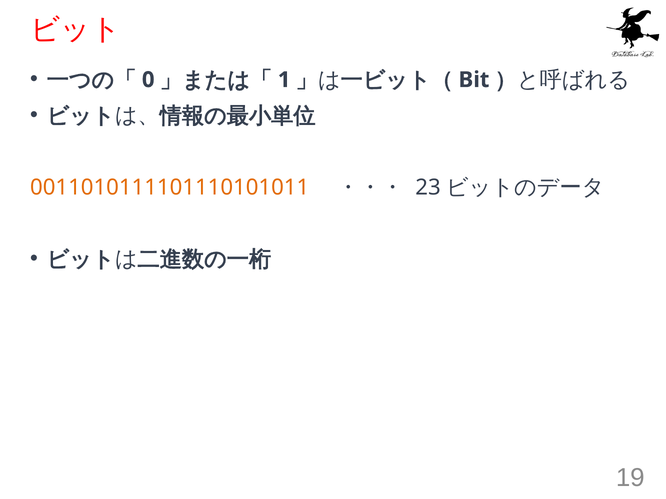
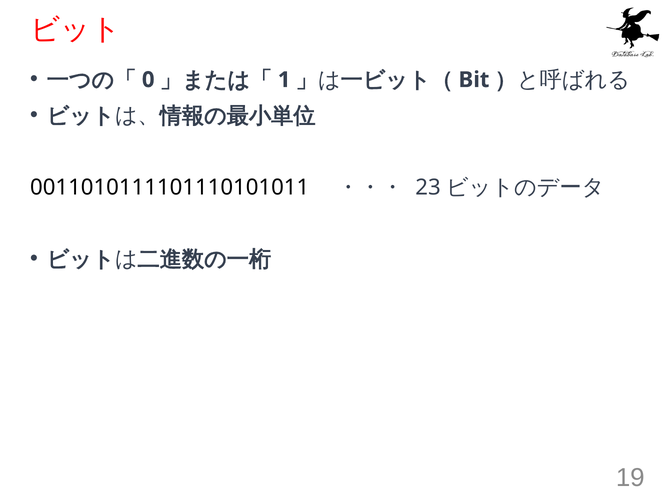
0011010111101110101011 colour: orange -> black (170, 188)
